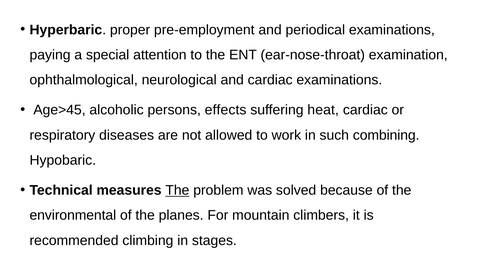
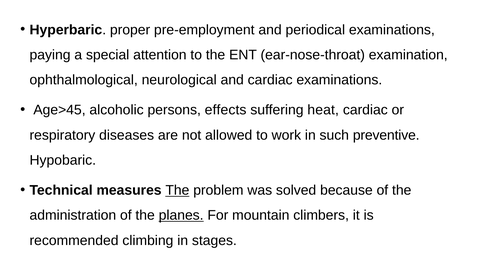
combining: combining -> preventive (386, 135)
environmental: environmental -> administration (73, 216)
planes underline: none -> present (181, 216)
